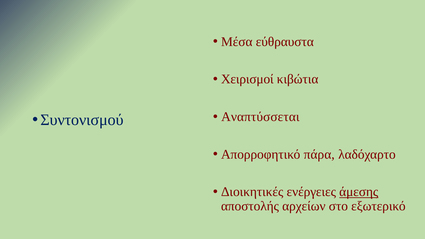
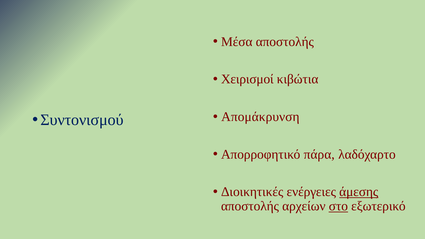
Μέσα εύθραυστα: εύθραυστα -> αποστολής (285, 42)
Αναπτύσσεται: Αναπτύσσεται -> Απομάκρυνση (260, 117)
στο underline: none -> present (338, 206)
